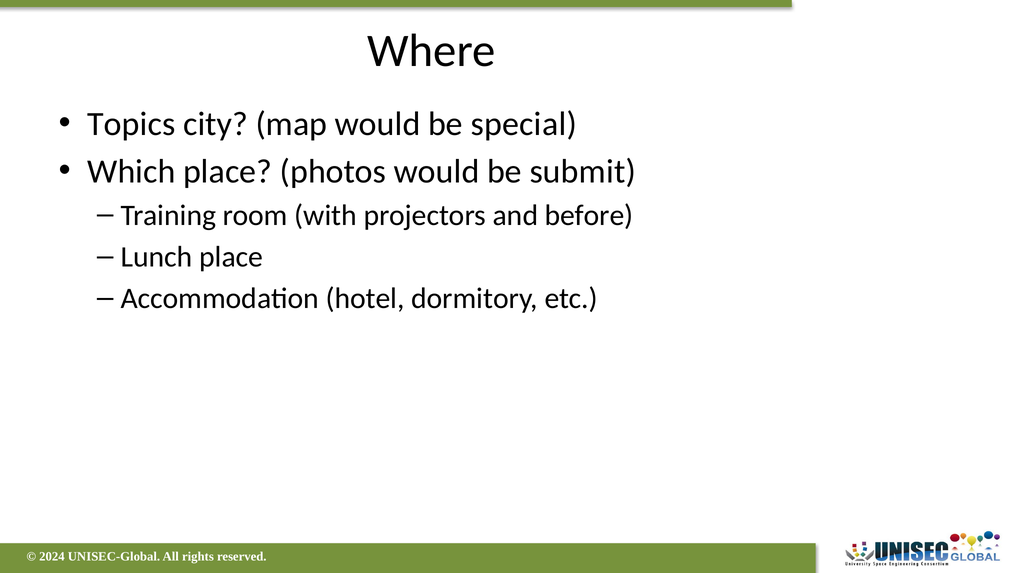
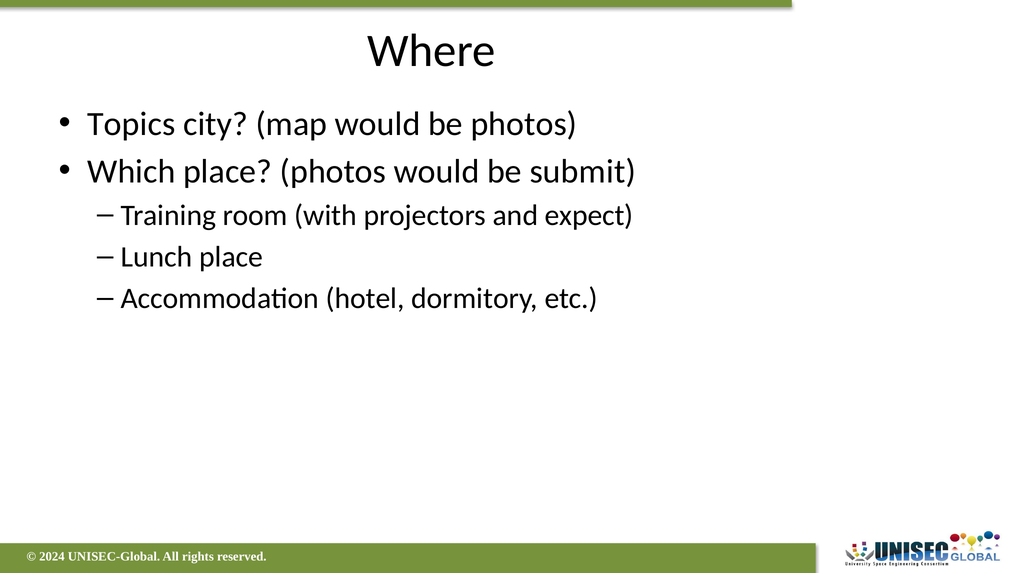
be special: special -> photos (524, 124)
before: before -> expect (589, 216)
